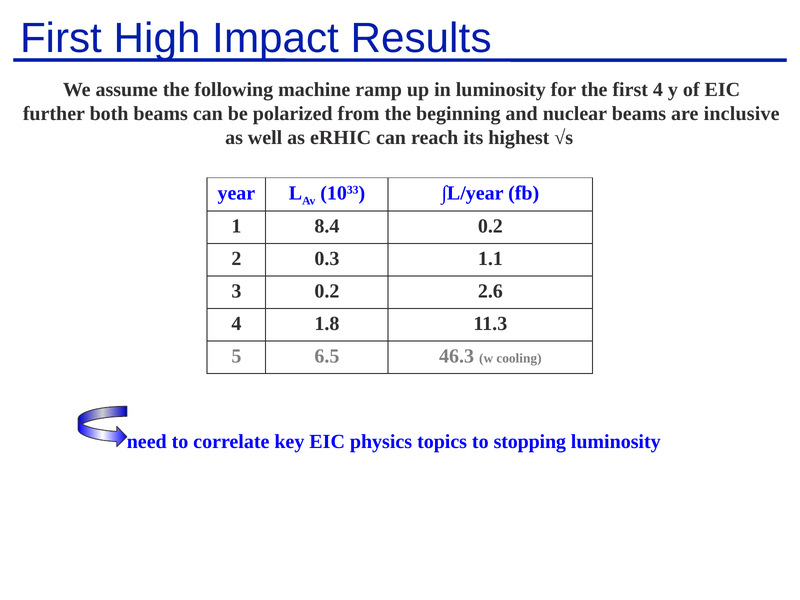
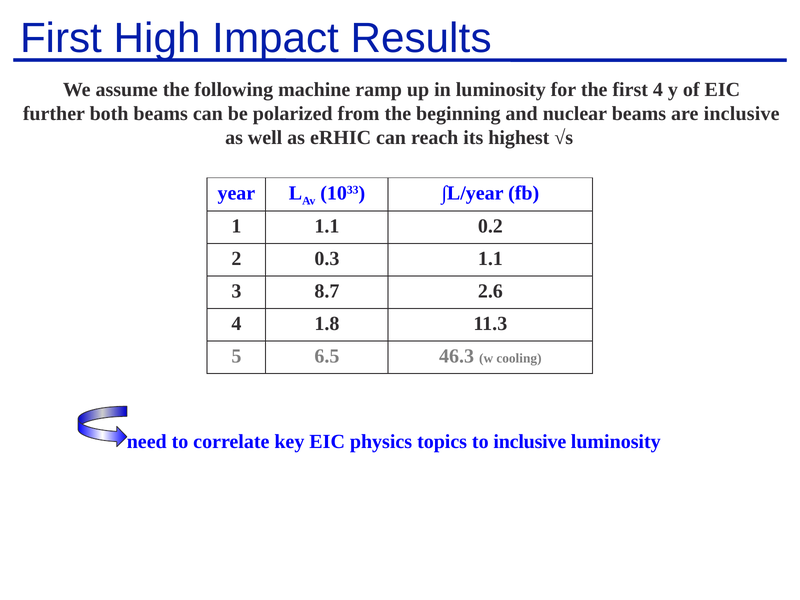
1 8.4: 8.4 -> 1.1 (327, 226)
3 0.2: 0.2 -> 8.7 (327, 291)
to stopping: stopping -> inclusive (530, 442)
